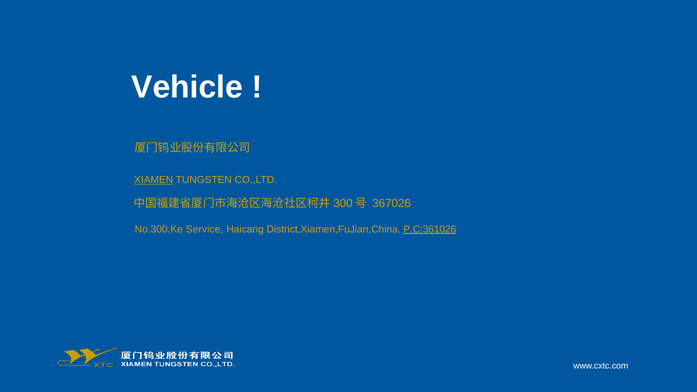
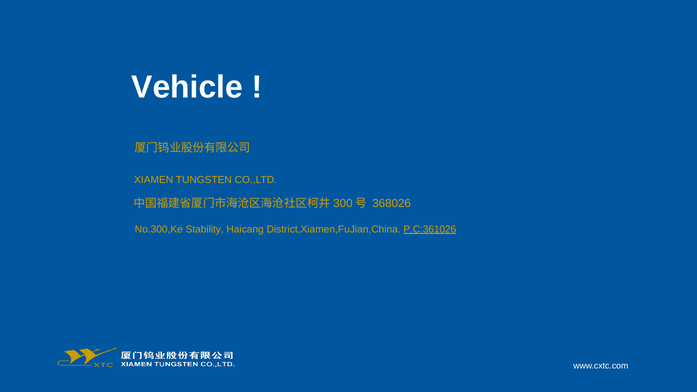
XIAMEN underline: present -> none (154, 180)
367026: 367026 -> 368026 (392, 204)
Service: Service -> Stability (205, 229)
